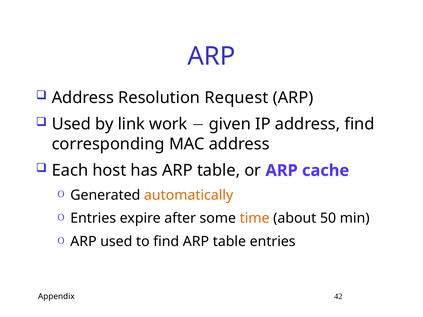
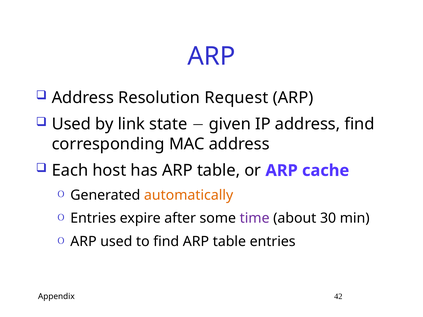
work: work -> state (168, 124)
time colour: orange -> purple (255, 218)
50: 50 -> 30 (328, 218)
